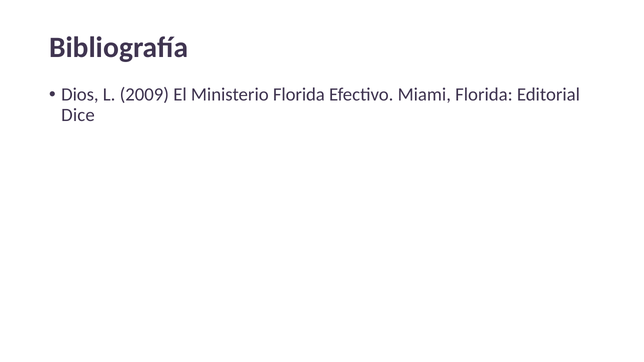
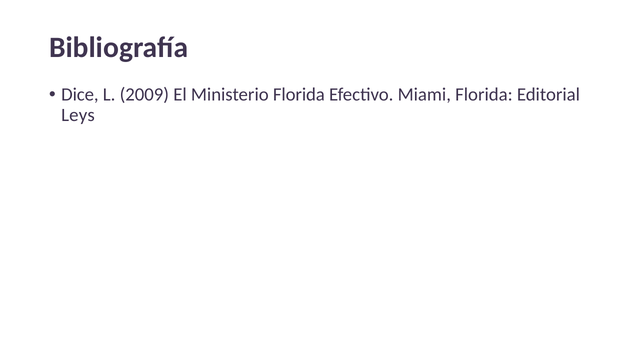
Dios: Dios -> Dice (80, 95)
Dice: Dice -> Leys (78, 115)
